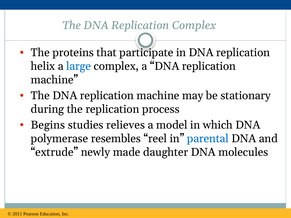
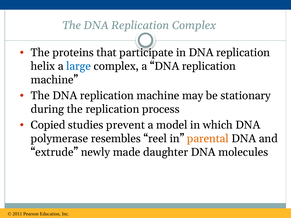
Begins: Begins -> Copied (48, 125)
relieves: relieves -> prevent (126, 125)
parental colour: blue -> orange (208, 139)
